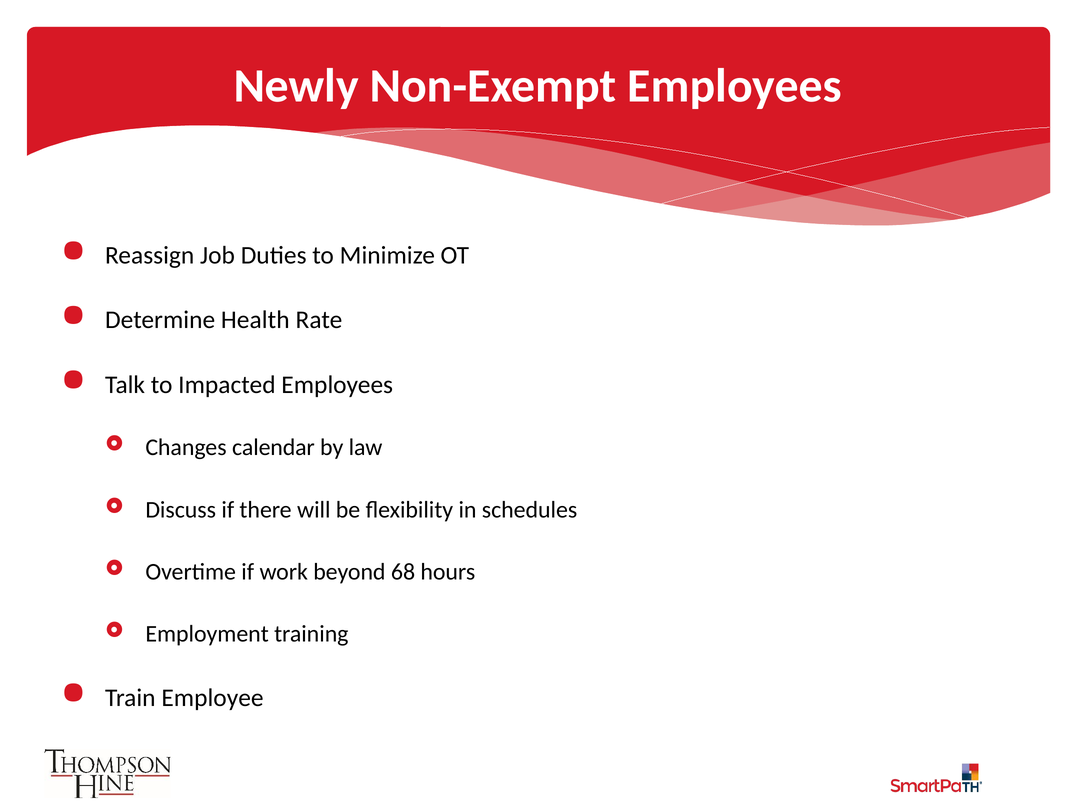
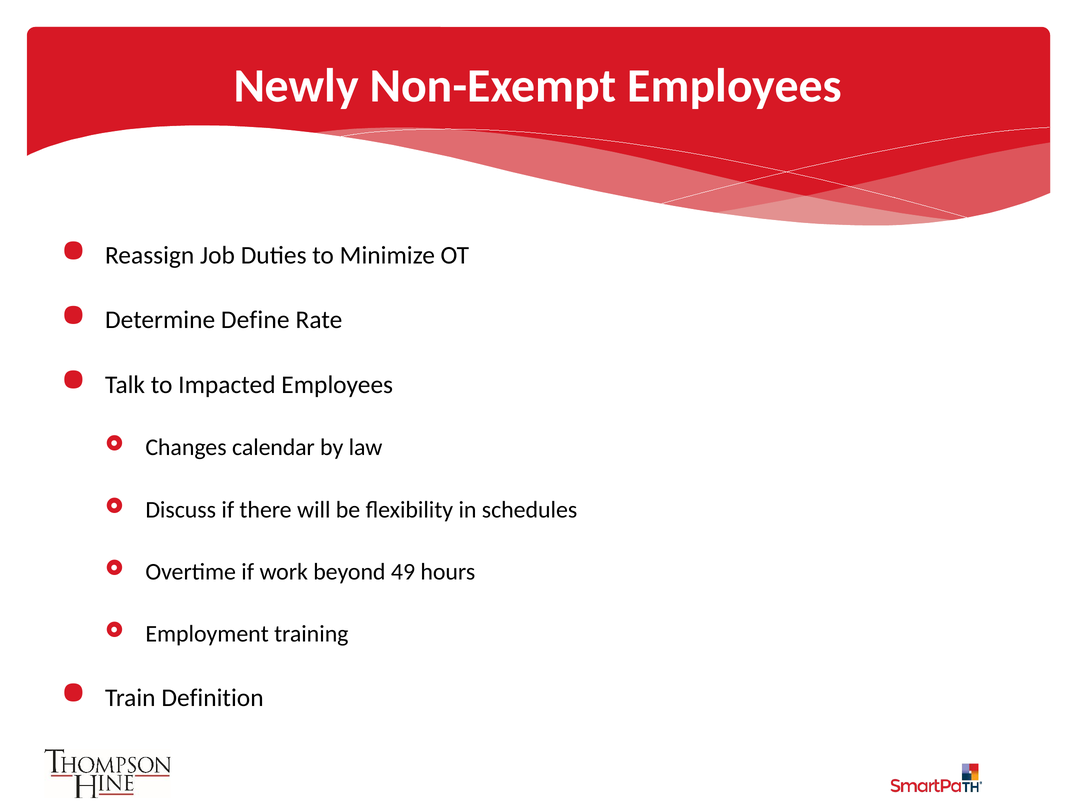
Health: Health -> Define (255, 320)
68: 68 -> 49 (403, 572)
Employee: Employee -> Definition (212, 698)
